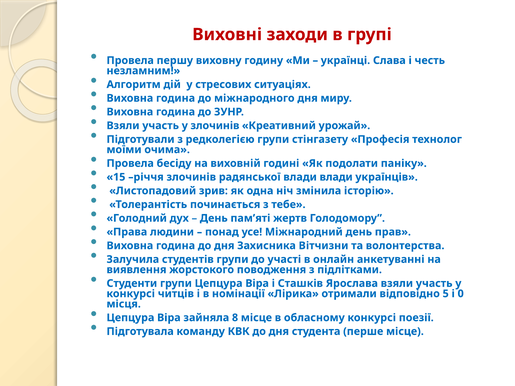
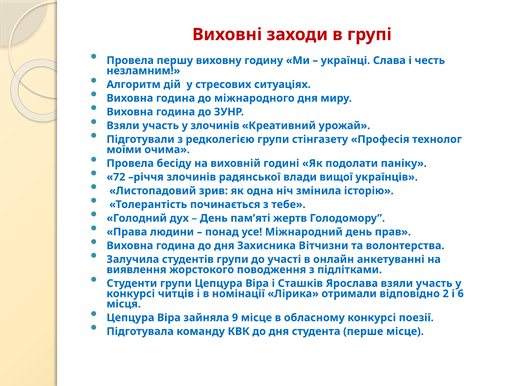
15: 15 -> 72 (116, 177)
влади влади: влади -> вищої (336, 177)
5: 5 -> 2 (446, 294)
0: 0 -> 6 (461, 294)
8: 8 -> 9 (235, 318)
